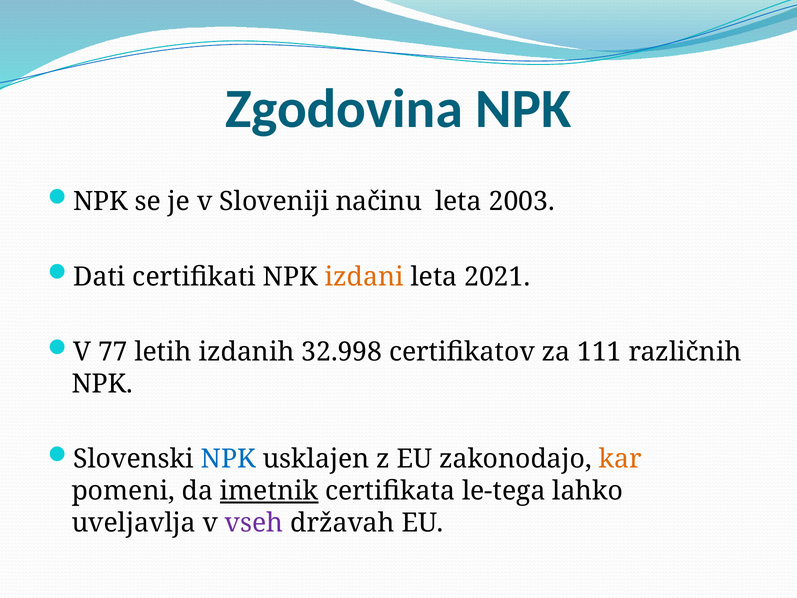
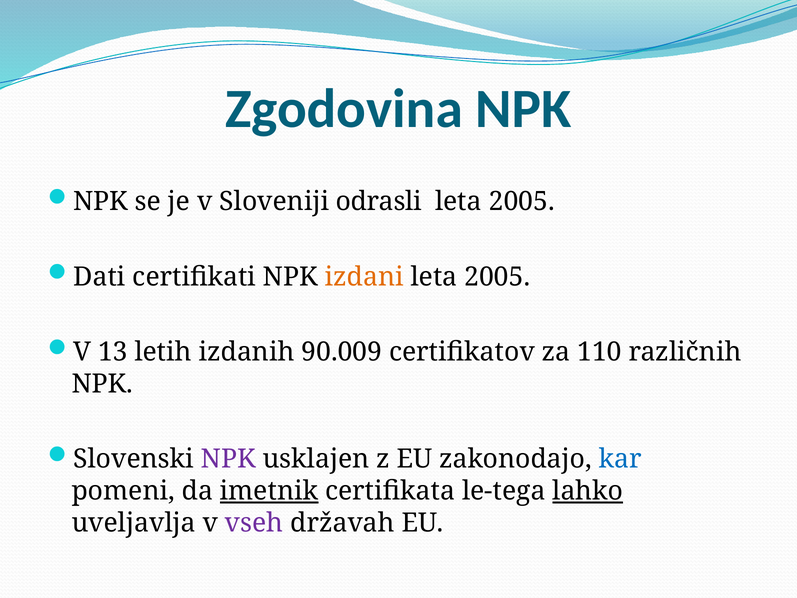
načinu: načinu -> odrasli (379, 201)
2003: 2003 -> 2005 (522, 201)
2021: 2021 -> 2005 (497, 277)
77: 77 -> 13 (113, 352)
32.998: 32.998 -> 90.009 (342, 352)
111: 111 -> 110 (599, 352)
NPK colour: blue -> purple (228, 459)
kar colour: orange -> blue (620, 459)
lahko underline: none -> present (588, 491)
